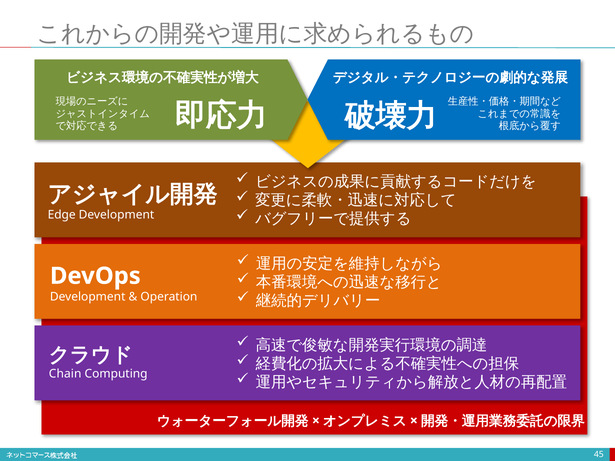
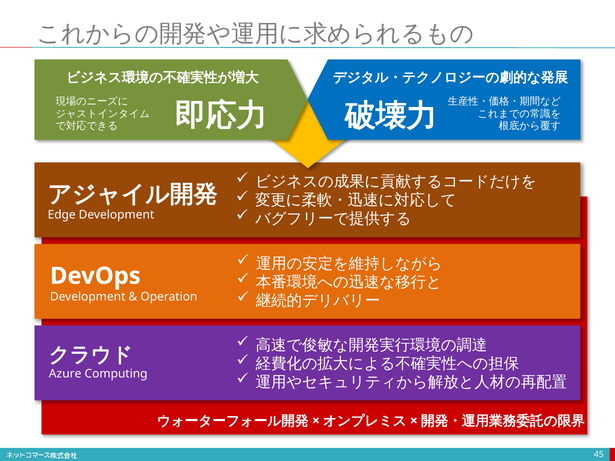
Chain: Chain -> Azure (65, 374)
